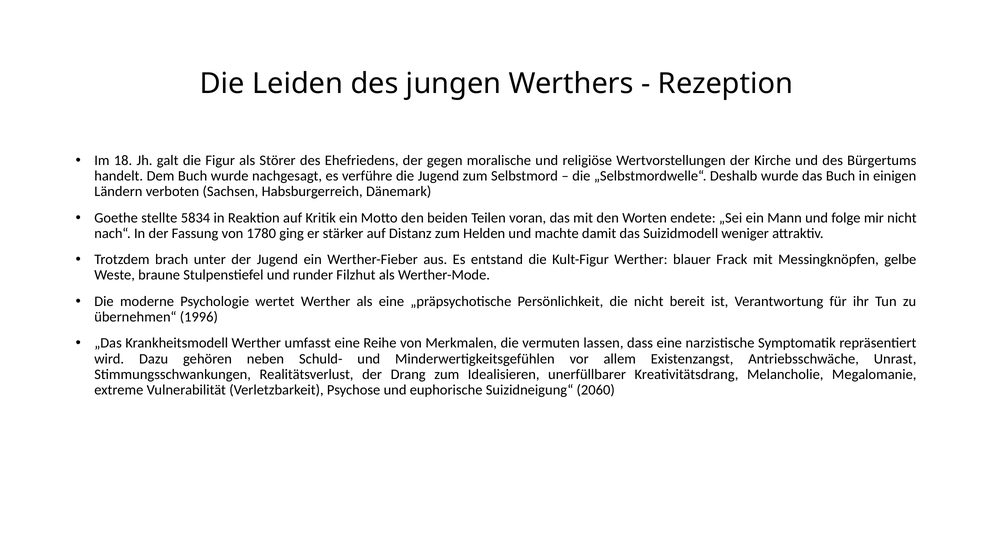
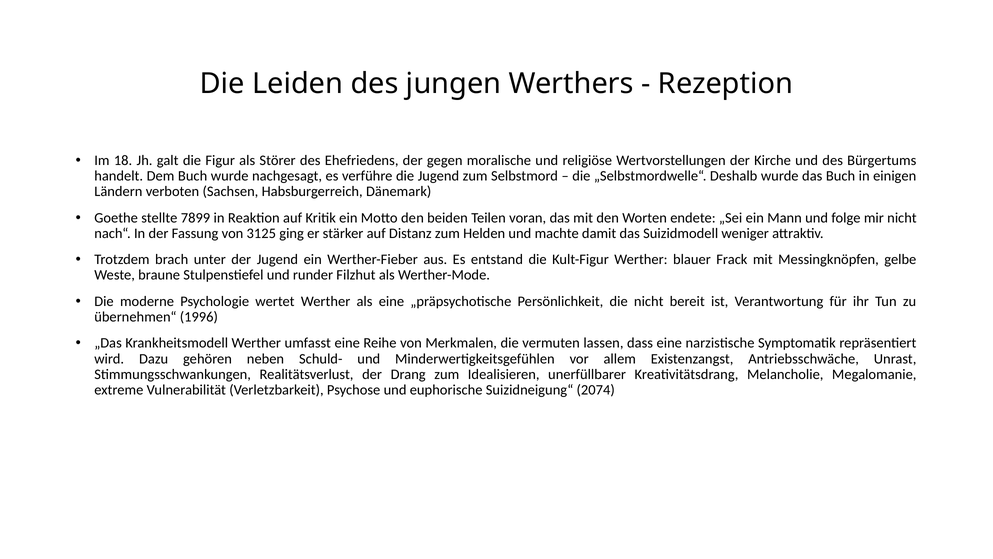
5834: 5834 -> 7899 (196, 218)
1780: 1780 -> 3125 (261, 233)
2060: 2060 -> 2074 (596, 390)
